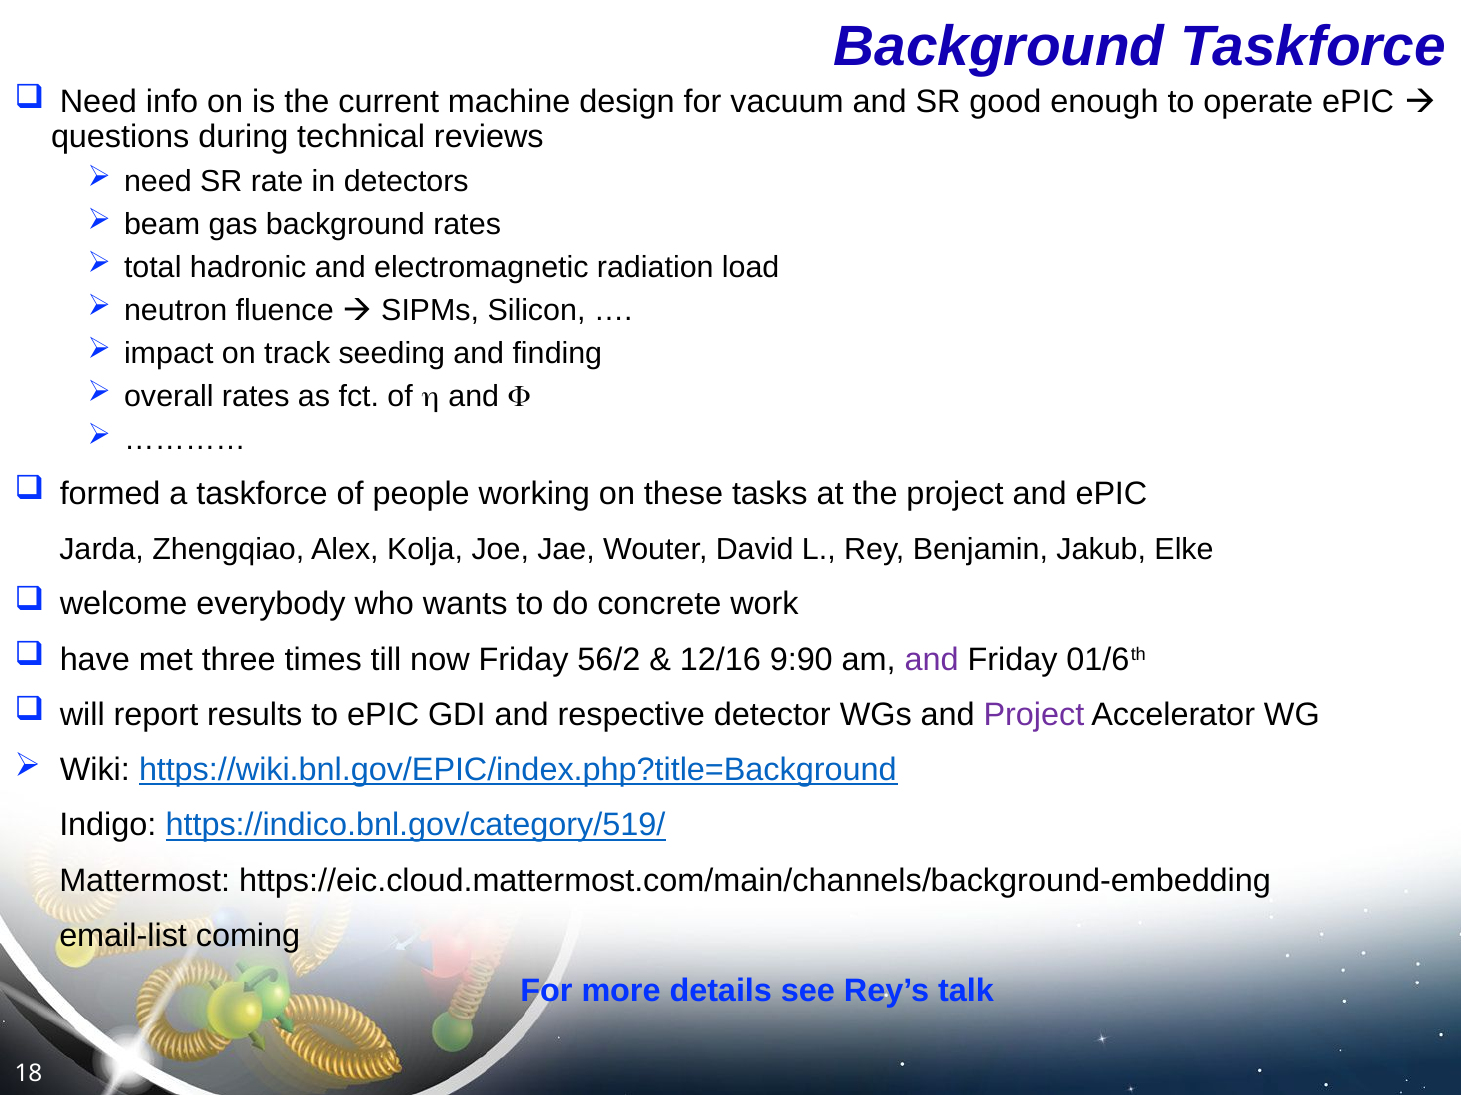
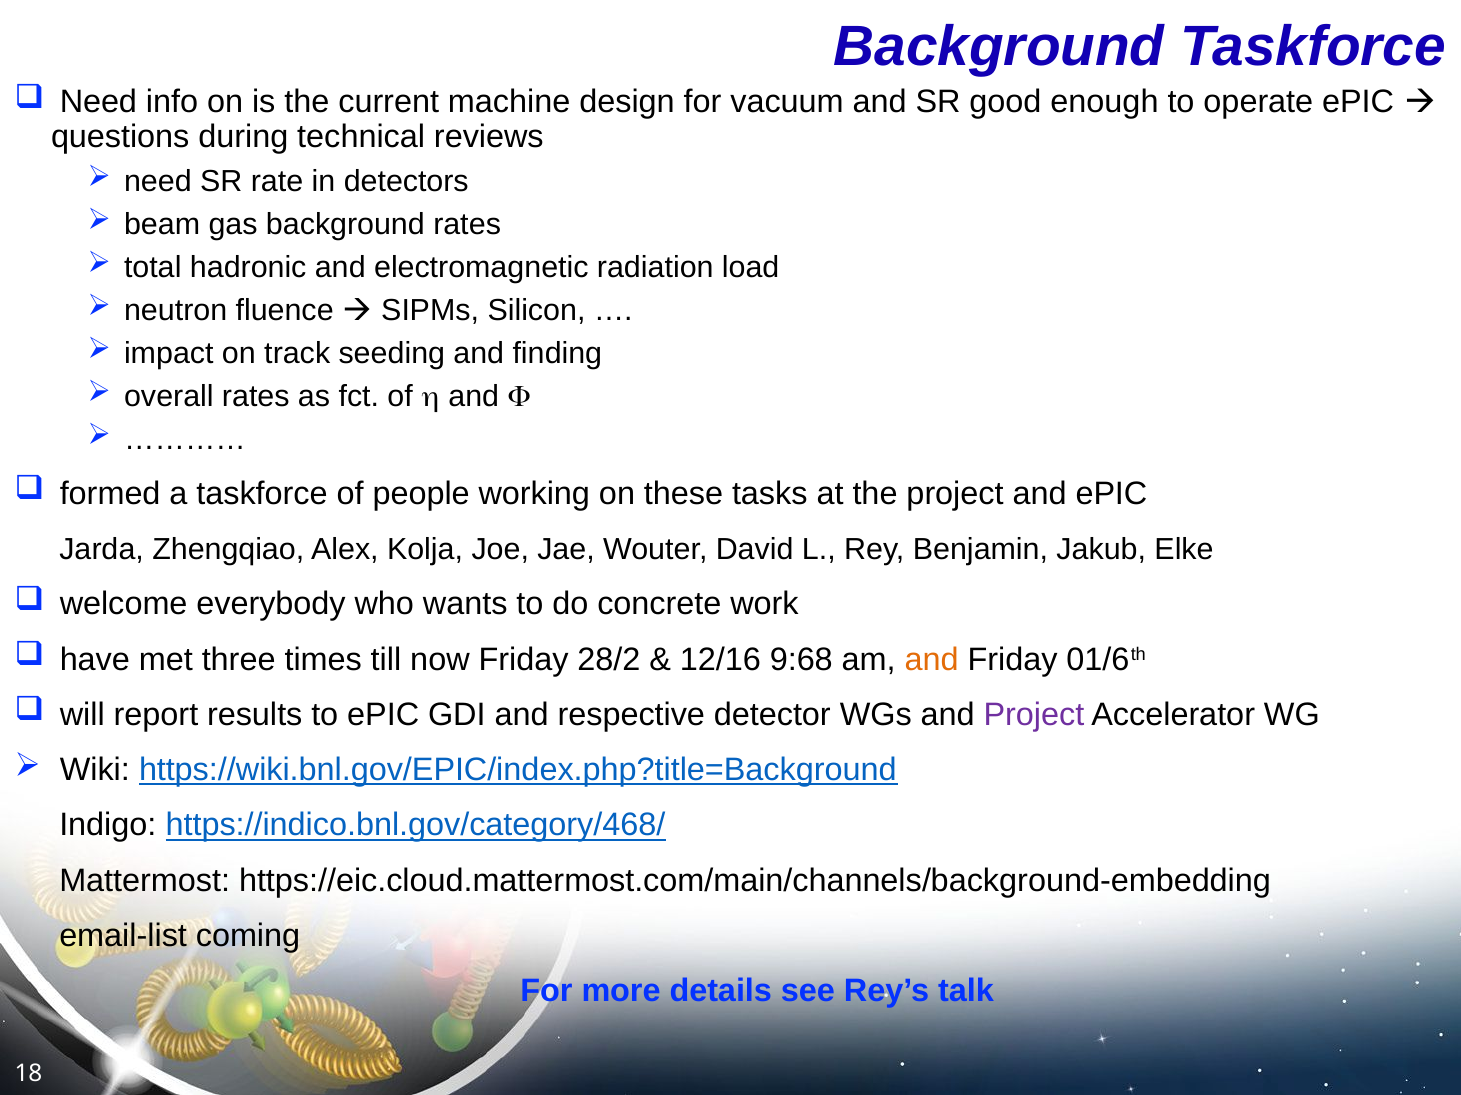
56/2: 56/2 -> 28/2 (609, 660)
9:90: 9:90 -> 9:68 (801, 660)
and colour: purple -> orange (932, 660)
https://indico.bnl.gov/category/519/: https://indico.bnl.gov/category/519/ -> https://indico.bnl.gov/category/468/ (415, 826)
